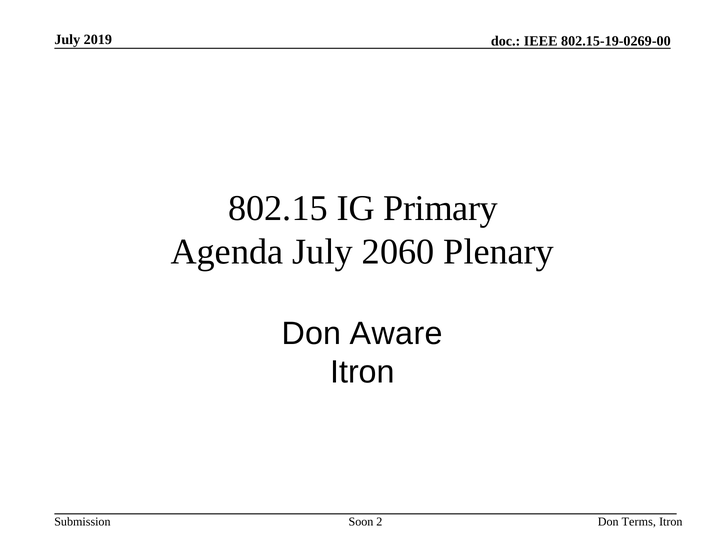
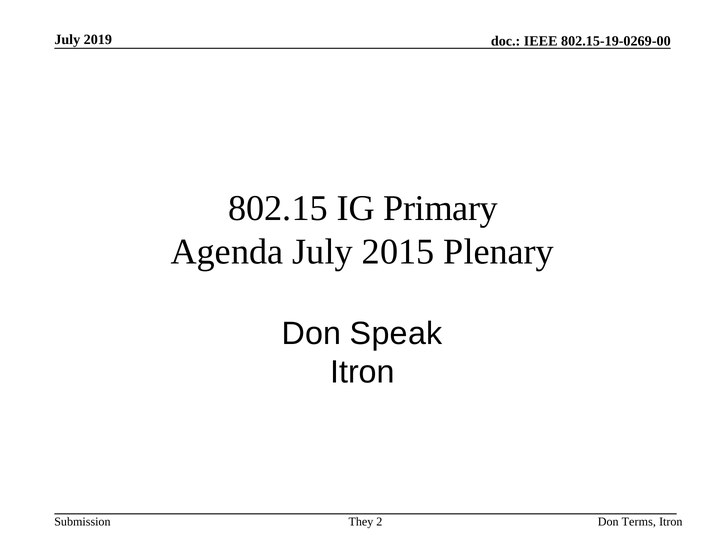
2060: 2060 -> 2015 (398, 251)
Aware: Aware -> Speak (396, 333)
Soon: Soon -> They (361, 521)
